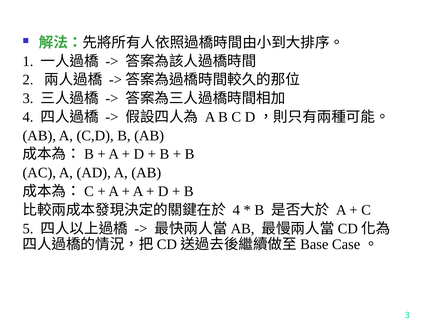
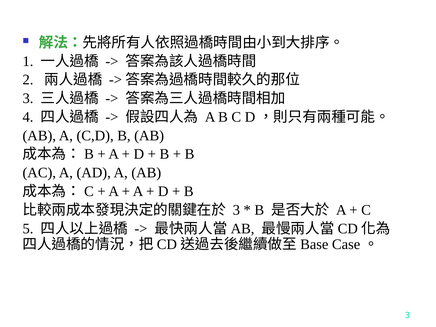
4: 4 -> 3 (236, 210)
